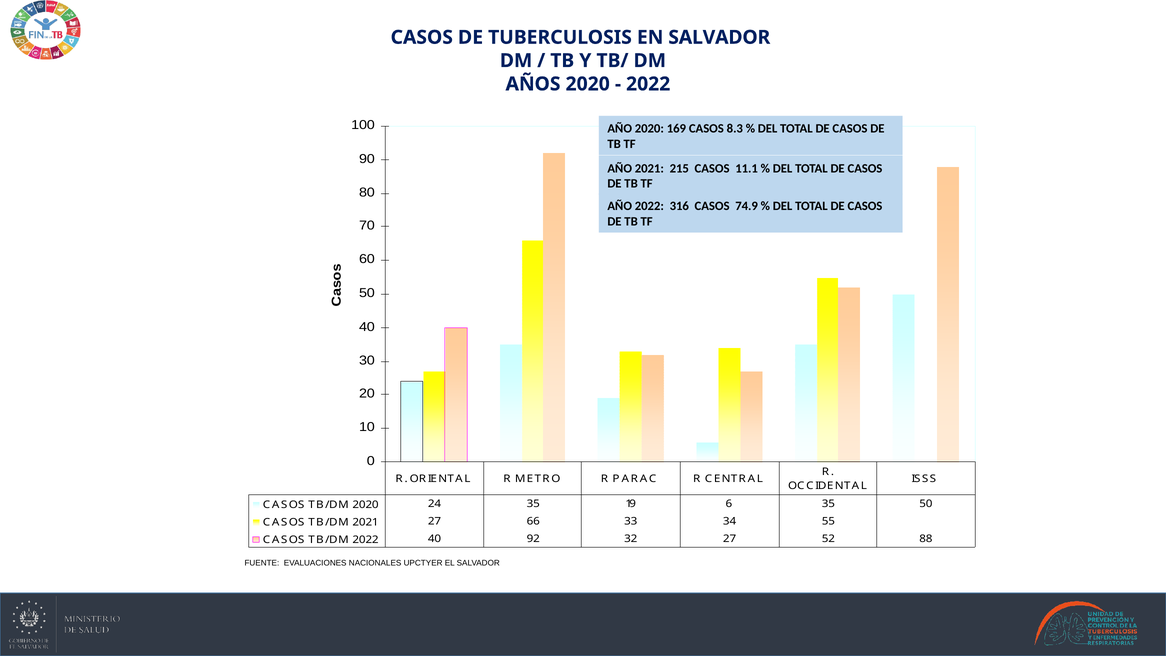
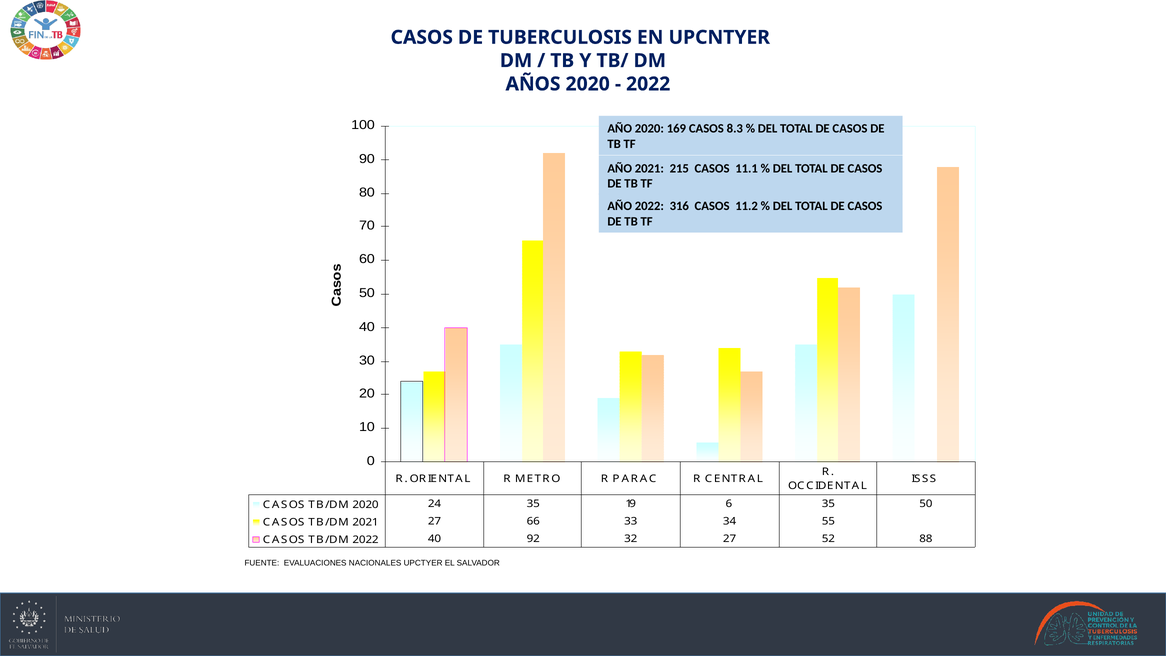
EN SALVADOR: SALVADOR -> UPCNTYER (719, 37)
74.9: 74.9 -> 11.2 (747, 206)
